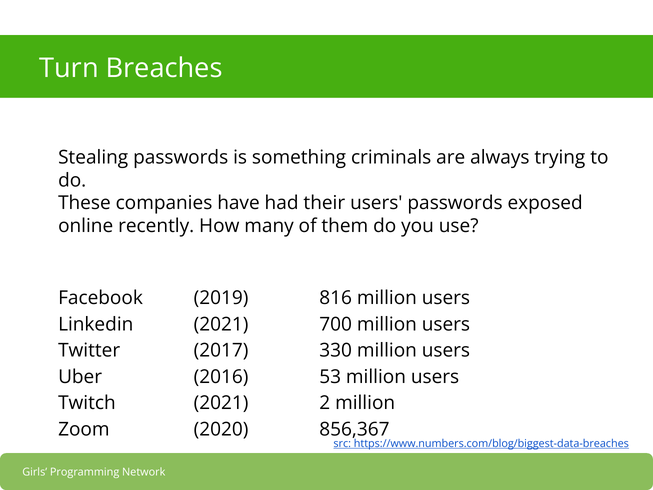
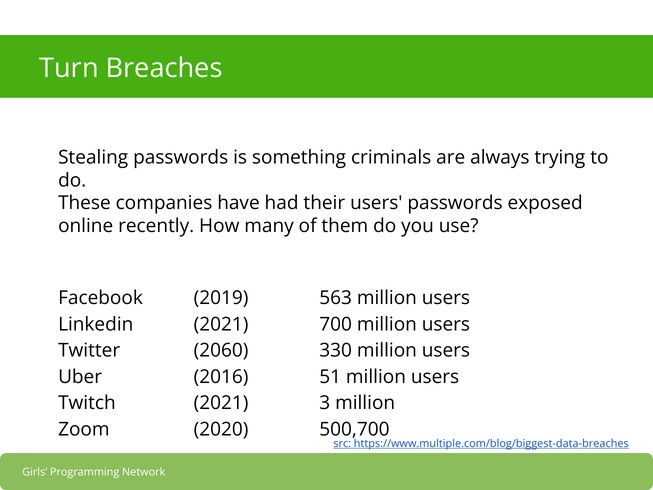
816: 816 -> 563 (336, 298)
2017: 2017 -> 2060 (221, 350)
53: 53 -> 51 (330, 377)
2: 2 -> 3 (325, 403)
856,367: 856,367 -> 500,700 (354, 429)
https://www.numbers.com/blog/biggest-data-breaches: https://www.numbers.com/blog/biggest-data-breaches -> https://www.multiple.com/blog/biggest-data-breaches (491, 444)
